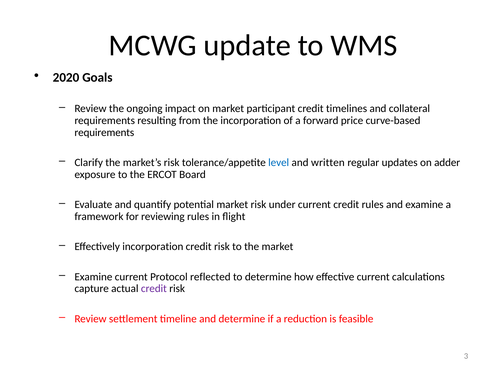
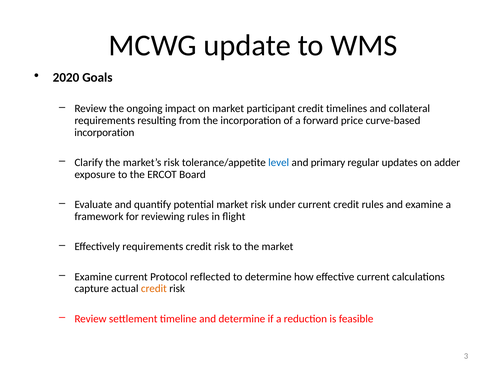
requirements: requirements -> incorporation (104, 133)
written: written -> primary (328, 163)
Effectively incorporation: incorporation -> requirements (153, 247)
credit colour: purple -> orange (154, 289)
